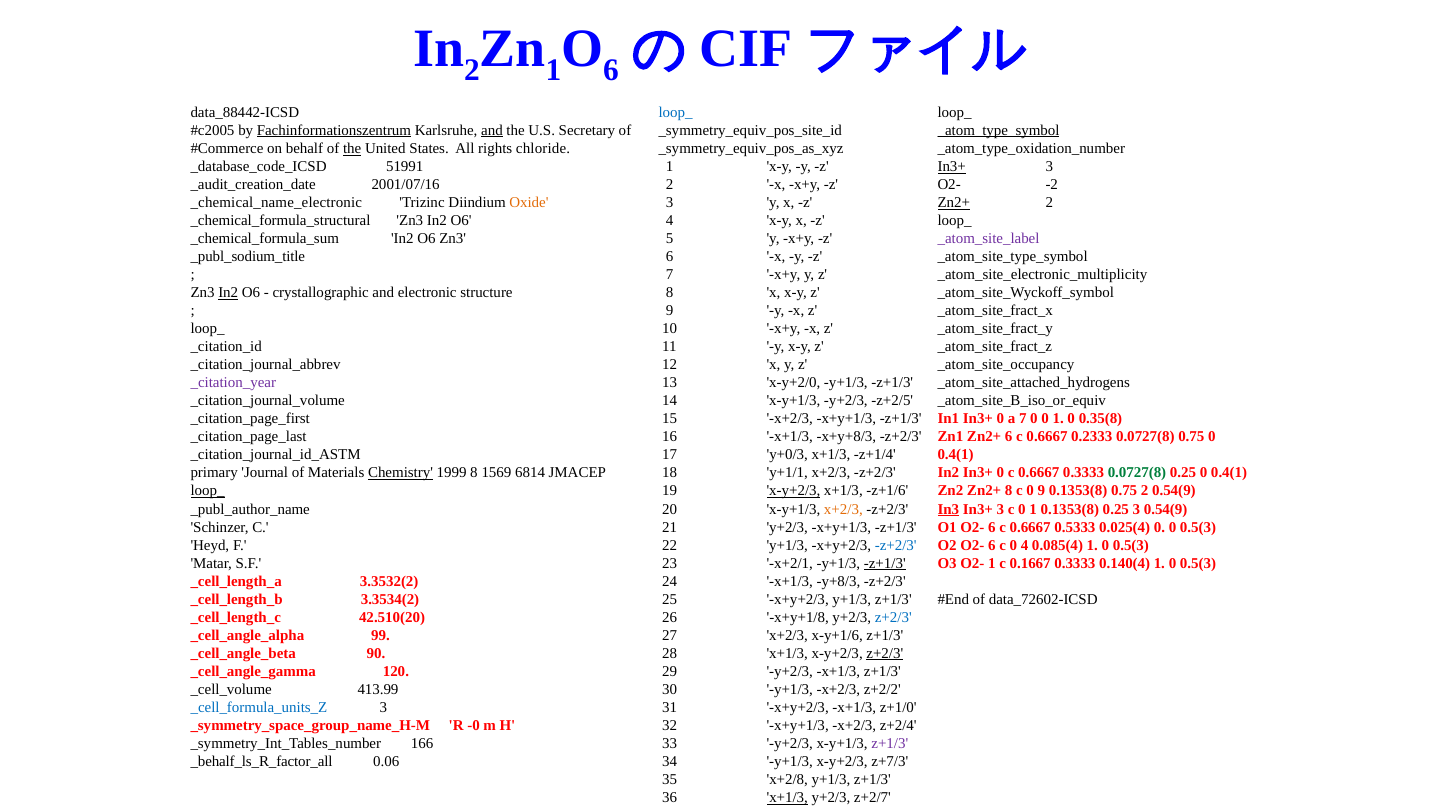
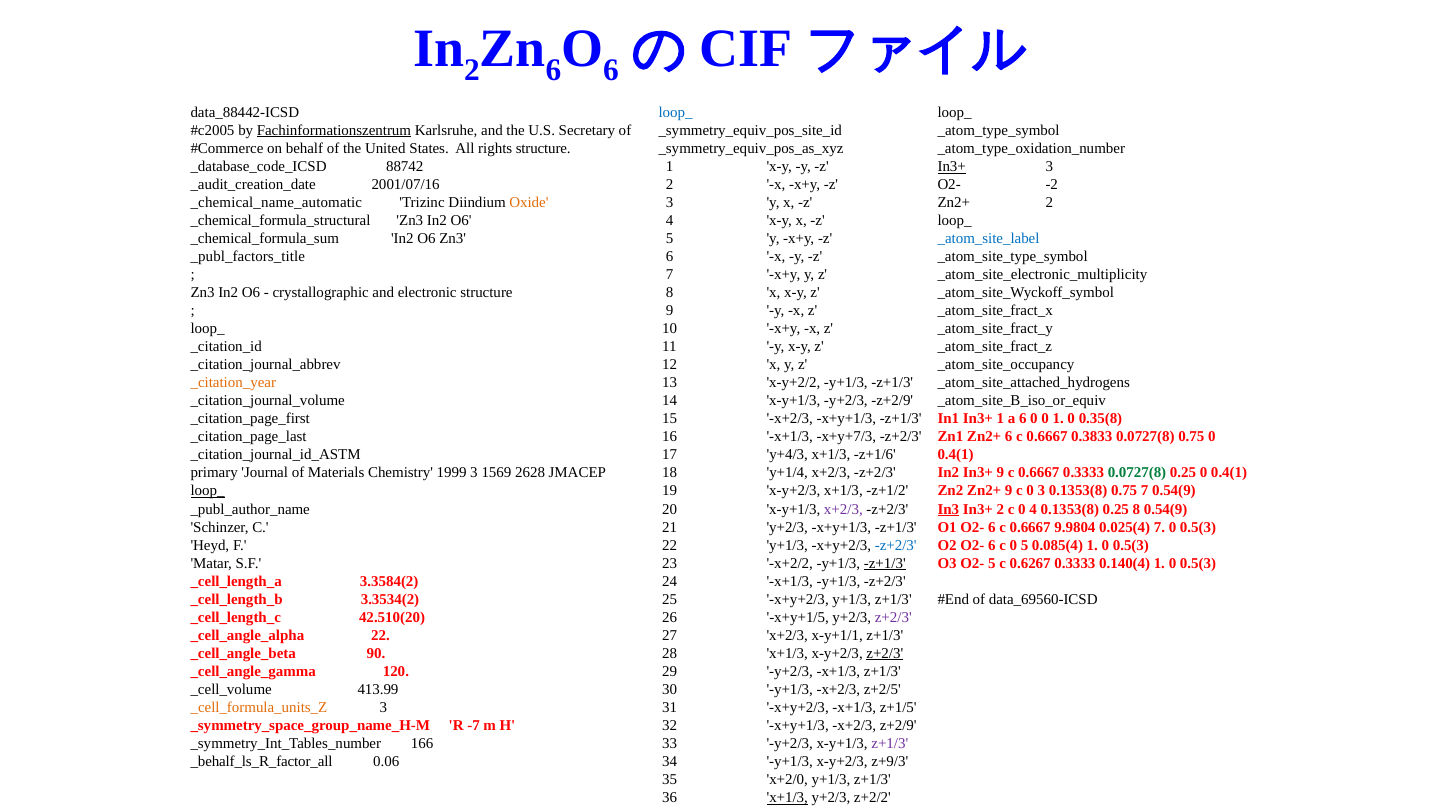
1: 1 -> 6 (553, 70)
and underline: present -> none (492, 130)
_atom_type_symbol underline: present -> none (999, 130)
the underline: present -> none (352, 148)
rights chloride: chloride -> structure (543, 148)
51991: 51991 -> 88742 (405, 167)
_chemical_name_electronic: _chemical_name_electronic -> _chemical_name_automatic (276, 203)
Zn2+ underline: present -> none (954, 203)
_atom_site_label colour: purple -> blue (989, 239)
_publ_sodium_title: _publ_sodium_title -> _publ_factors_title (248, 257)
In2 underline: present -> none (228, 293)
_citation_year colour: purple -> orange (233, 383)
x-y+2/0: x-y+2/0 -> x-y+2/2 (793, 383)
y+2/3 z+2/5: z+2/5 -> z+2/9 (892, 401)
In1 In3+ 0: 0 -> 1 (1000, 419)
a 7: 7 -> 6 (1023, 419)
x+y+8/3: x+y+8/3 -> x+y+7/3 (846, 437)
0.2333: 0.2333 -> 0.3833 (1092, 437)
y+0/3: y+0/3 -> y+4/3 (787, 455)
z+1/4: z+1/4 -> z+1/6 (875, 455)
Chemistry underline: present -> none (401, 473)
1999 8: 8 -> 3 (474, 473)
6814: 6814 -> 2628 (530, 473)
y+1/1: y+1/1 -> y+1/4 (787, 473)
In2 In3+ 0: 0 -> 9 (1000, 473)
x-y+2/3 underline: present -> none (793, 491)
z+1/6: z+1/6 -> z+1/2 (887, 491)
Zn2+ 8: 8 -> 9 (1009, 491)
0 9: 9 -> 3 (1041, 491)
0.75 2: 2 -> 7 (1145, 491)
x+2/3 colour: orange -> purple (843, 509)
3: 3 -> 2 (1000, 509)
c 0 1: 1 -> 4 (1033, 509)
0.25 3: 3 -> 8 (1136, 509)
0.5333: 0.5333 -> 9.9804 (1075, 527)
0.025(4 0: 0 -> 7 (1159, 527)
0 4: 4 -> 5 (1025, 545)
x+2/1: x+2/1 -> x+2/2 (790, 563)
O2- 1: 1 -> 5 (992, 563)
0.1667: 0.1667 -> 0.6267 (1030, 563)
3.3532(2: 3.3532(2 -> 3.3584(2 (389, 581)
x+1/3 y+8/3: y+8/3 -> y+1/3 (838, 581)
data_72602-ICSD: data_72602-ICSD -> data_69560-ICSD (1043, 599)
x+y+1/8: x+y+1/8 -> x+y+1/5 (798, 617)
z+2/3 colour: blue -> purple (893, 617)
_cell_angle_alpha 99: 99 -> 22 (381, 635)
x-y+1/6: x-y+1/6 -> x-y+1/1 (837, 635)
z+2/2: z+2/2 -> z+2/5 (882, 689)
_cell_formula_units_Z colour: blue -> orange (259, 707)
z+1/0: z+1/0 -> z+1/5 (898, 707)
-0: -0 -> -7 (474, 725)
x+2/3 z+2/4: z+2/4 -> z+2/9 (898, 725)
z+7/3: z+7/3 -> z+9/3 (890, 761)
x+2/8: x+2/8 -> x+2/0 (787, 779)
z+2/7: z+2/7 -> z+2/2 (872, 798)
